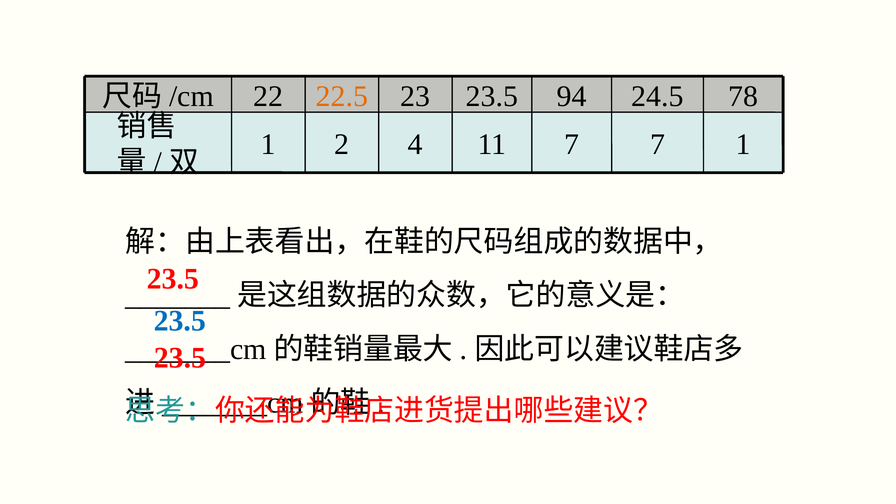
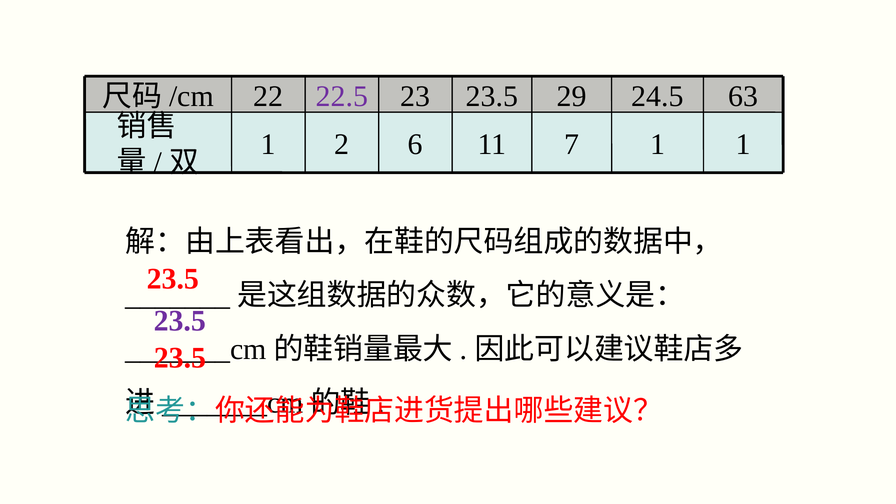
22.5 colour: orange -> purple (342, 96)
94: 94 -> 29 (572, 96)
78: 78 -> 63 (743, 96)
4: 4 -> 6 (415, 145)
7 7: 7 -> 1 (658, 145)
23.5 colour: blue -> purple (180, 321)
